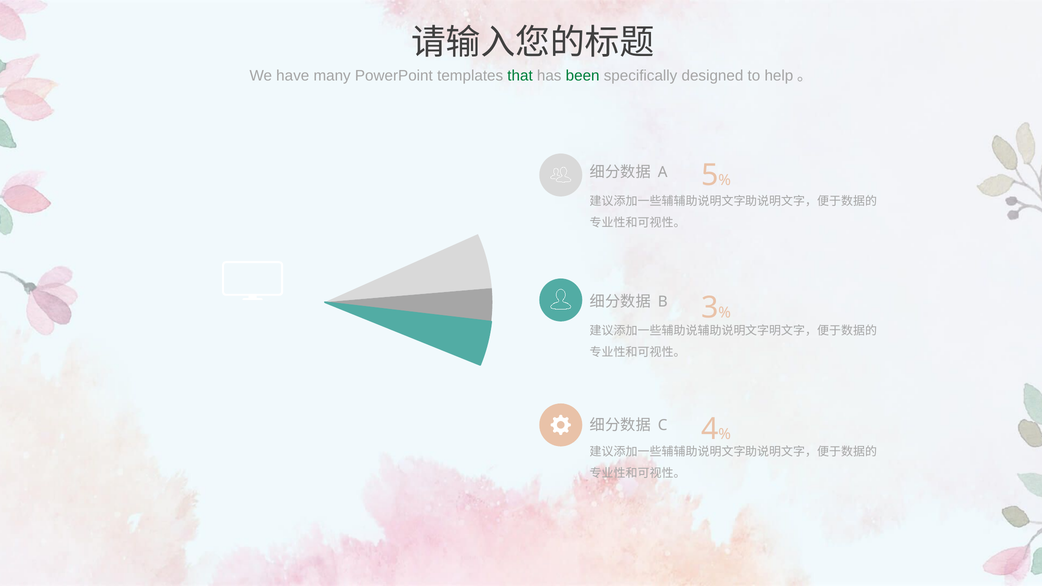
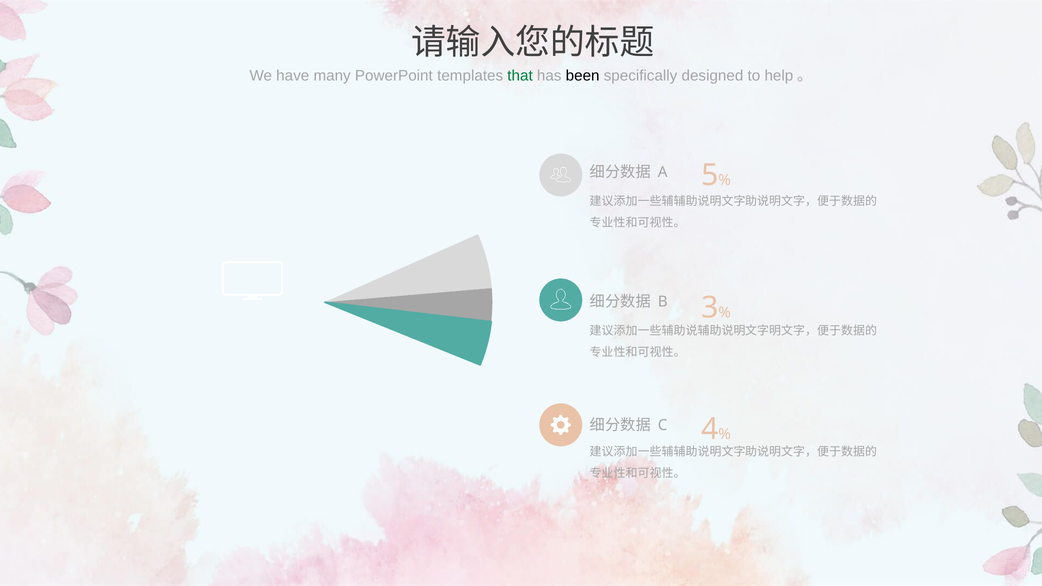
been colour: green -> black (583, 76)
